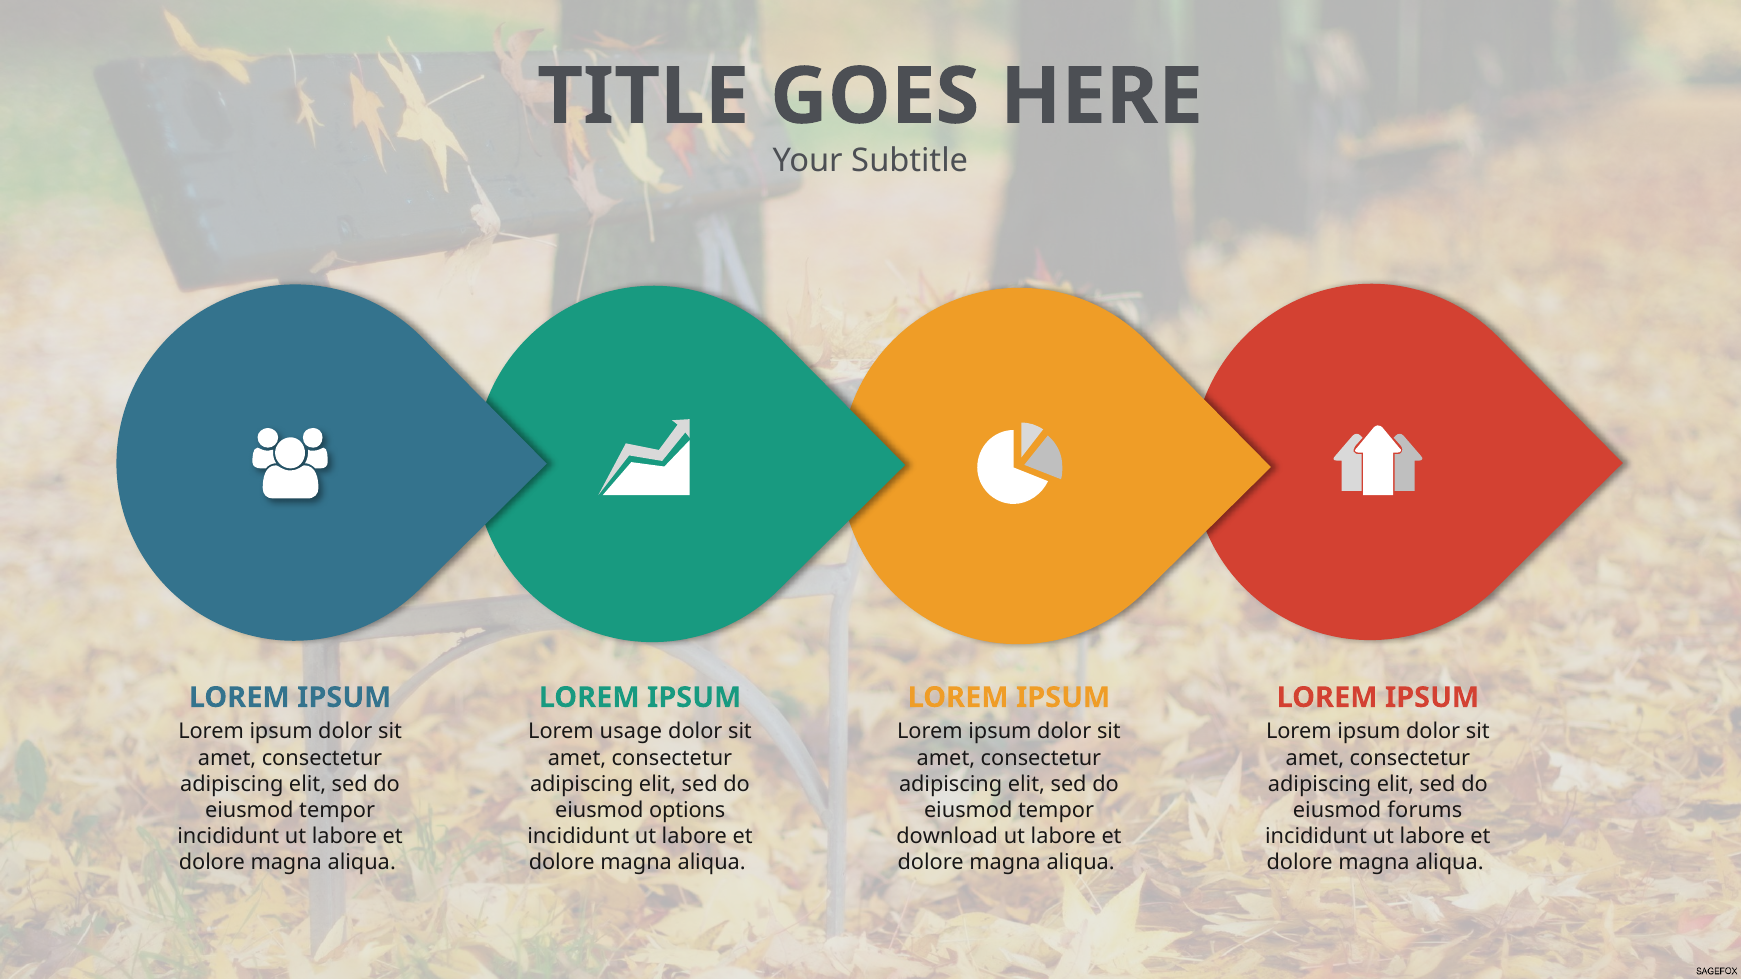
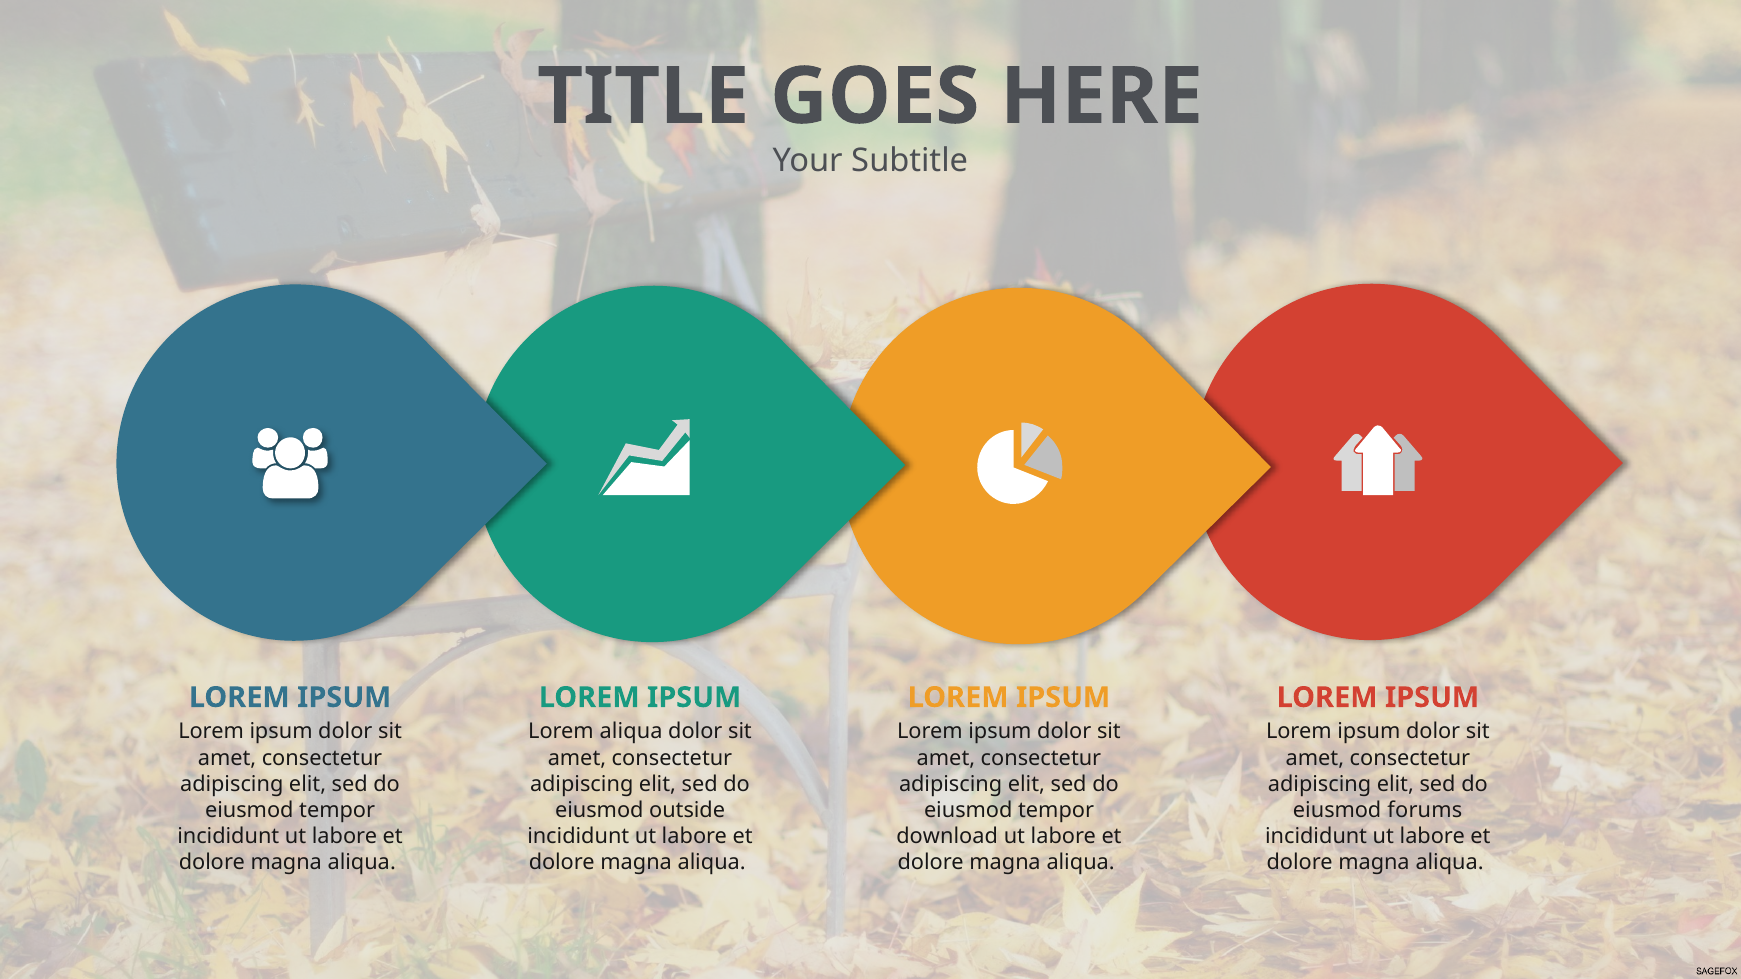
Lorem usage: usage -> aliqua (631, 732)
options: options -> outside (687, 810)
